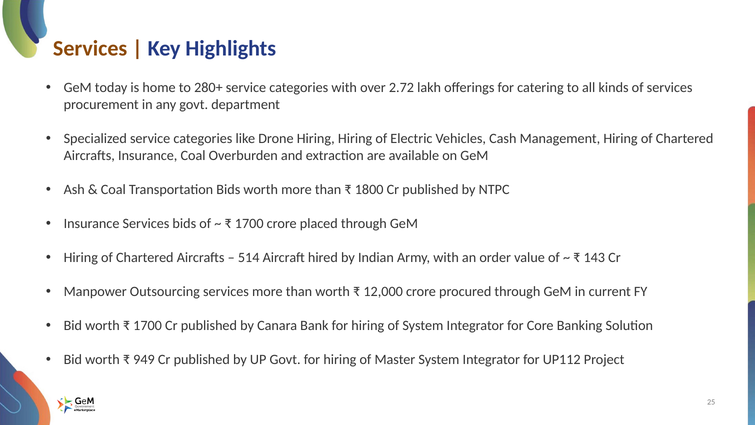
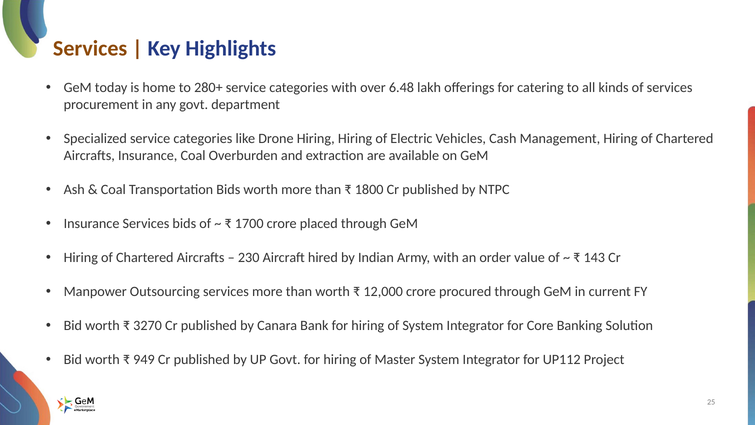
2.72: 2.72 -> 6.48 (401, 88)
514: 514 -> 230 (249, 258)
1700: 1700 -> 3270 (148, 326)
